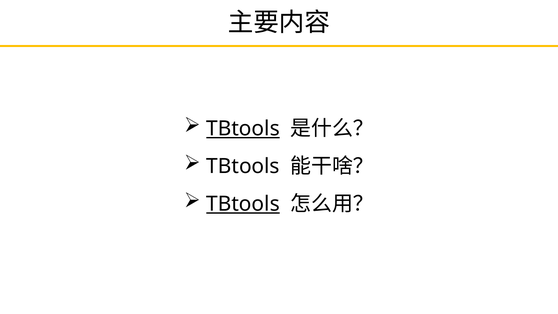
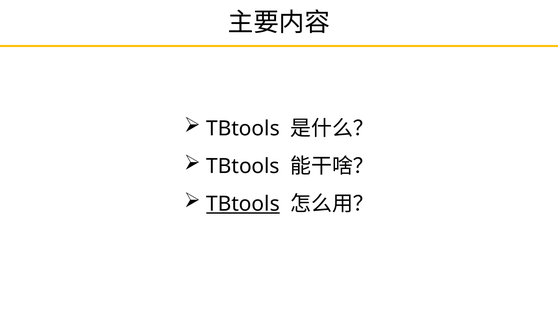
TBtools underline: present -> none (243, 129)
